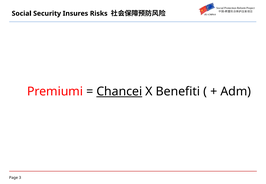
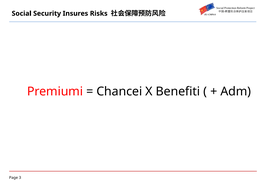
Chancei underline: present -> none (119, 92)
